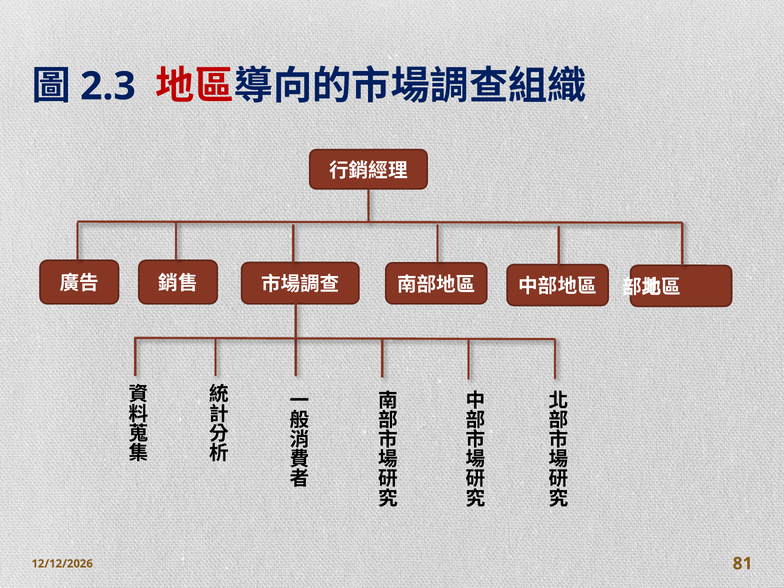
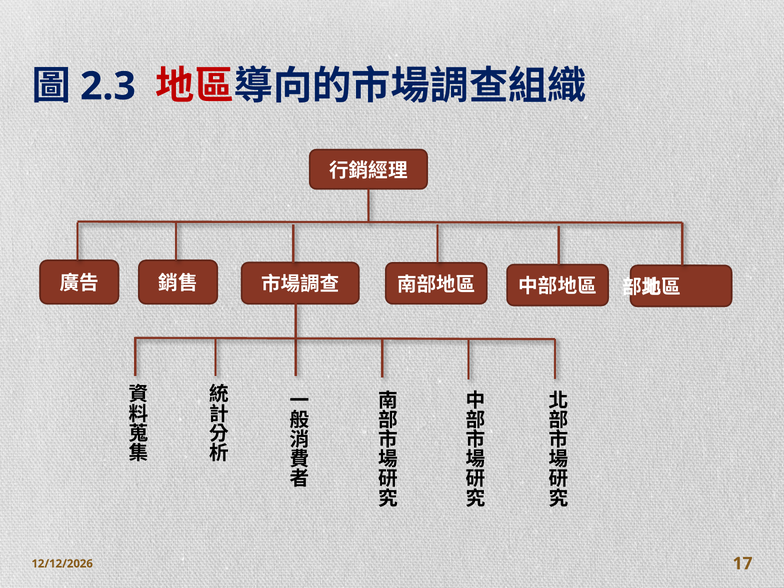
81: 81 -> 17 (743, 564)
